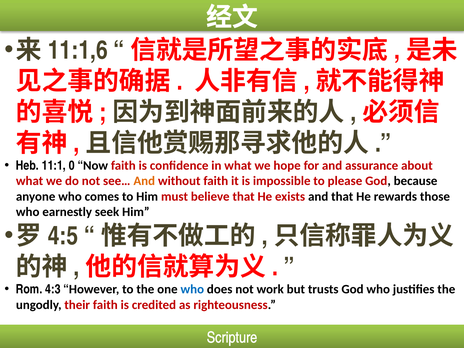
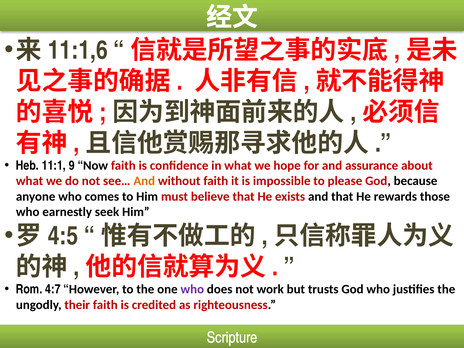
0: 0 -> 9 (72, 166)
4:3: 4:3 -> 4:7 (53, 289)
who colour: blue -> purple (192, 289)
